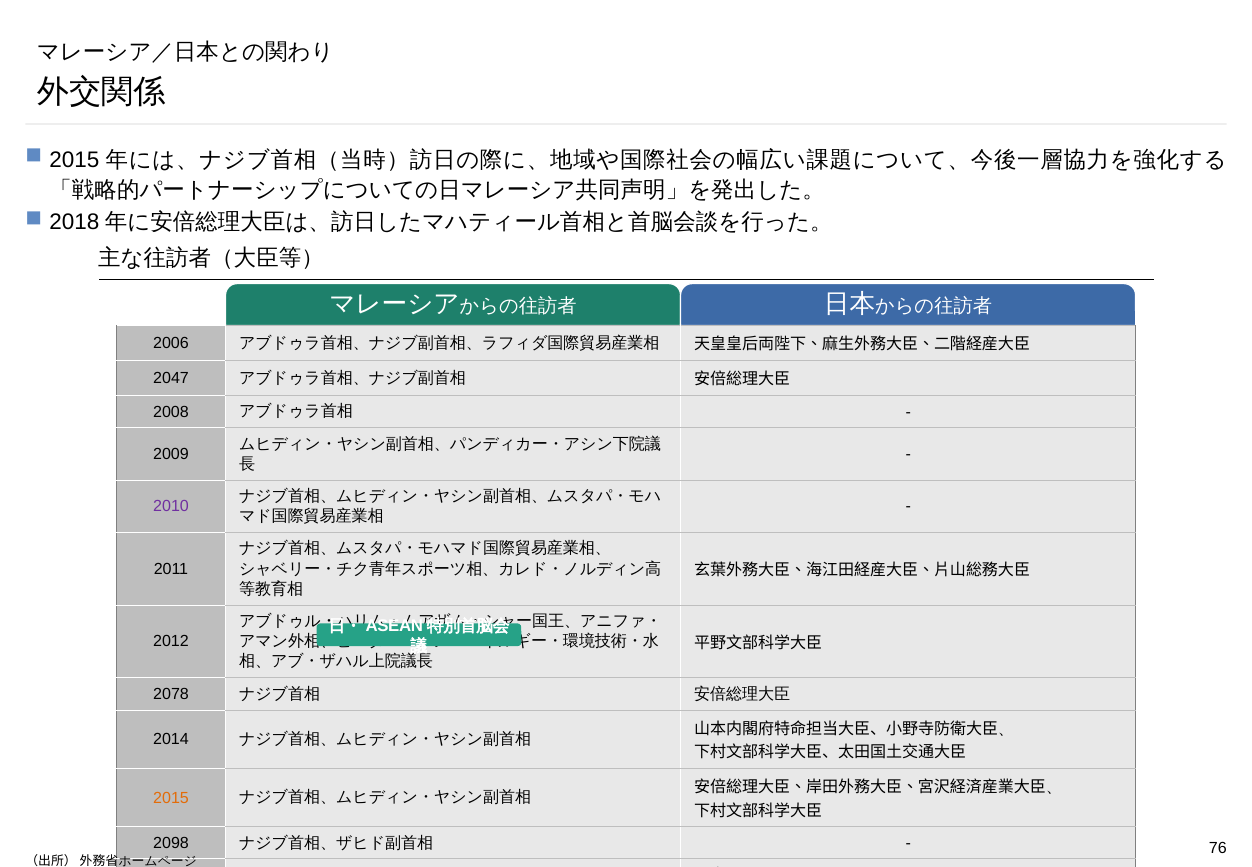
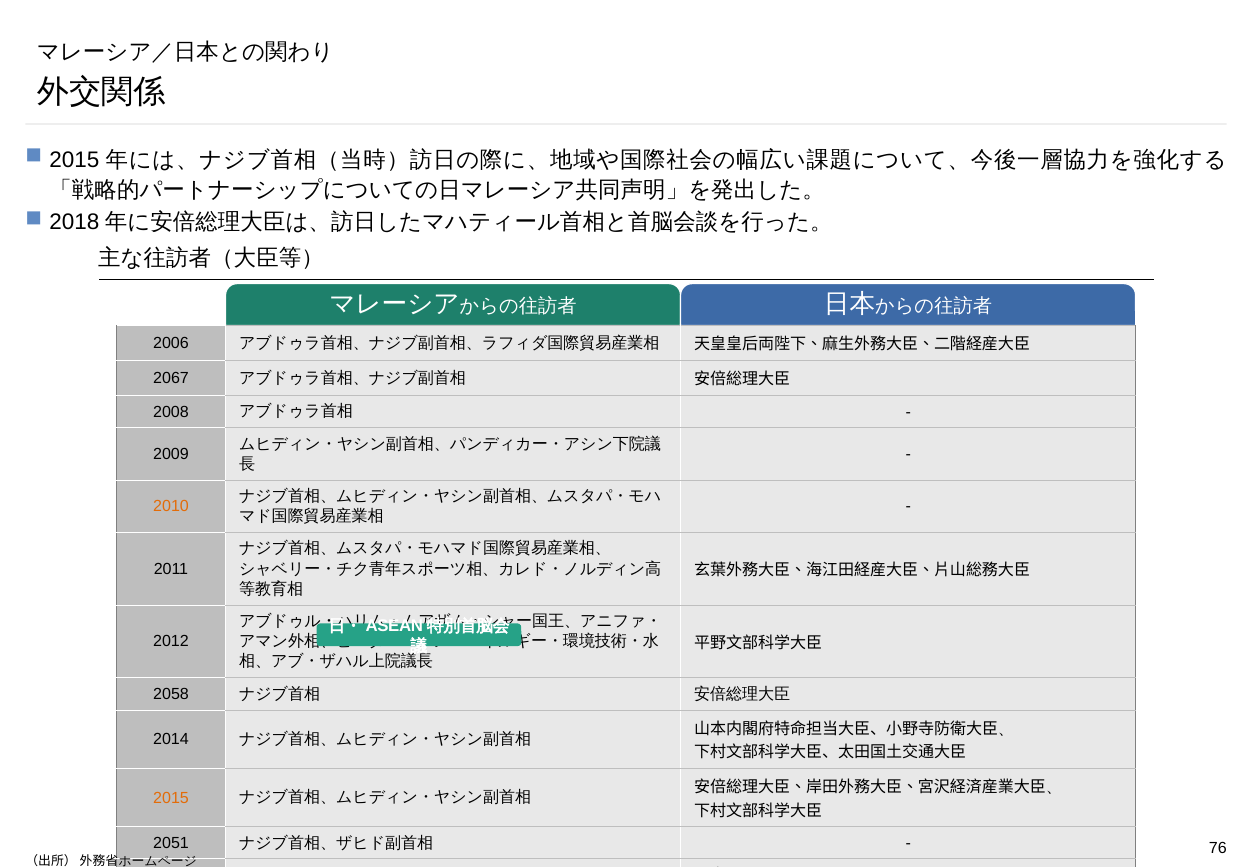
2047: 2047 -> 2067 (171, 378)
2010 colour: purple -> orange (171, 506)
2078: 2078 -> 2058 (171, 694)
2098: 2098 -> 2051 (171, 843)
